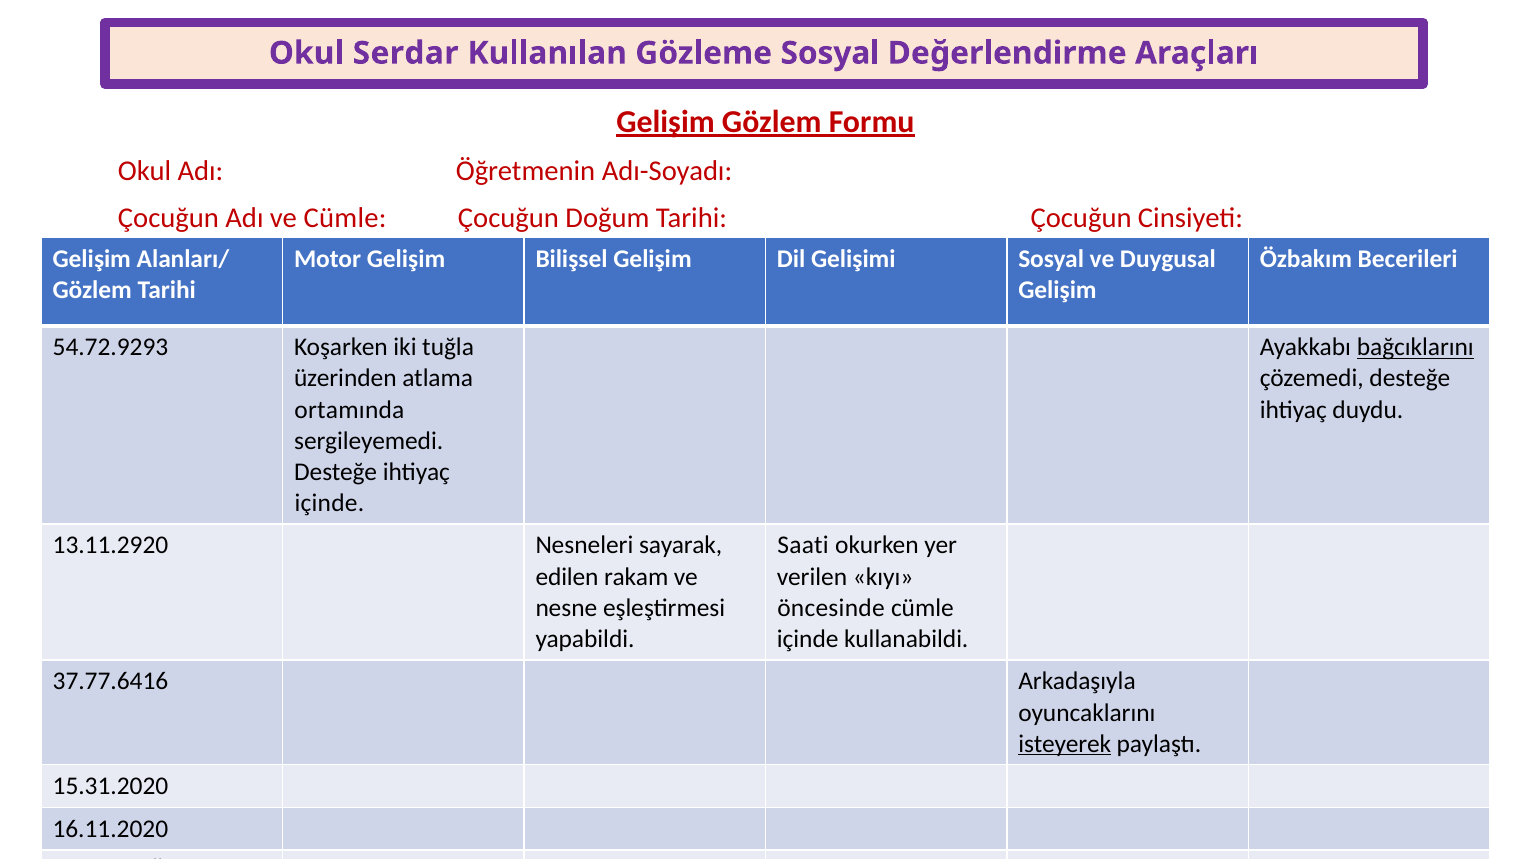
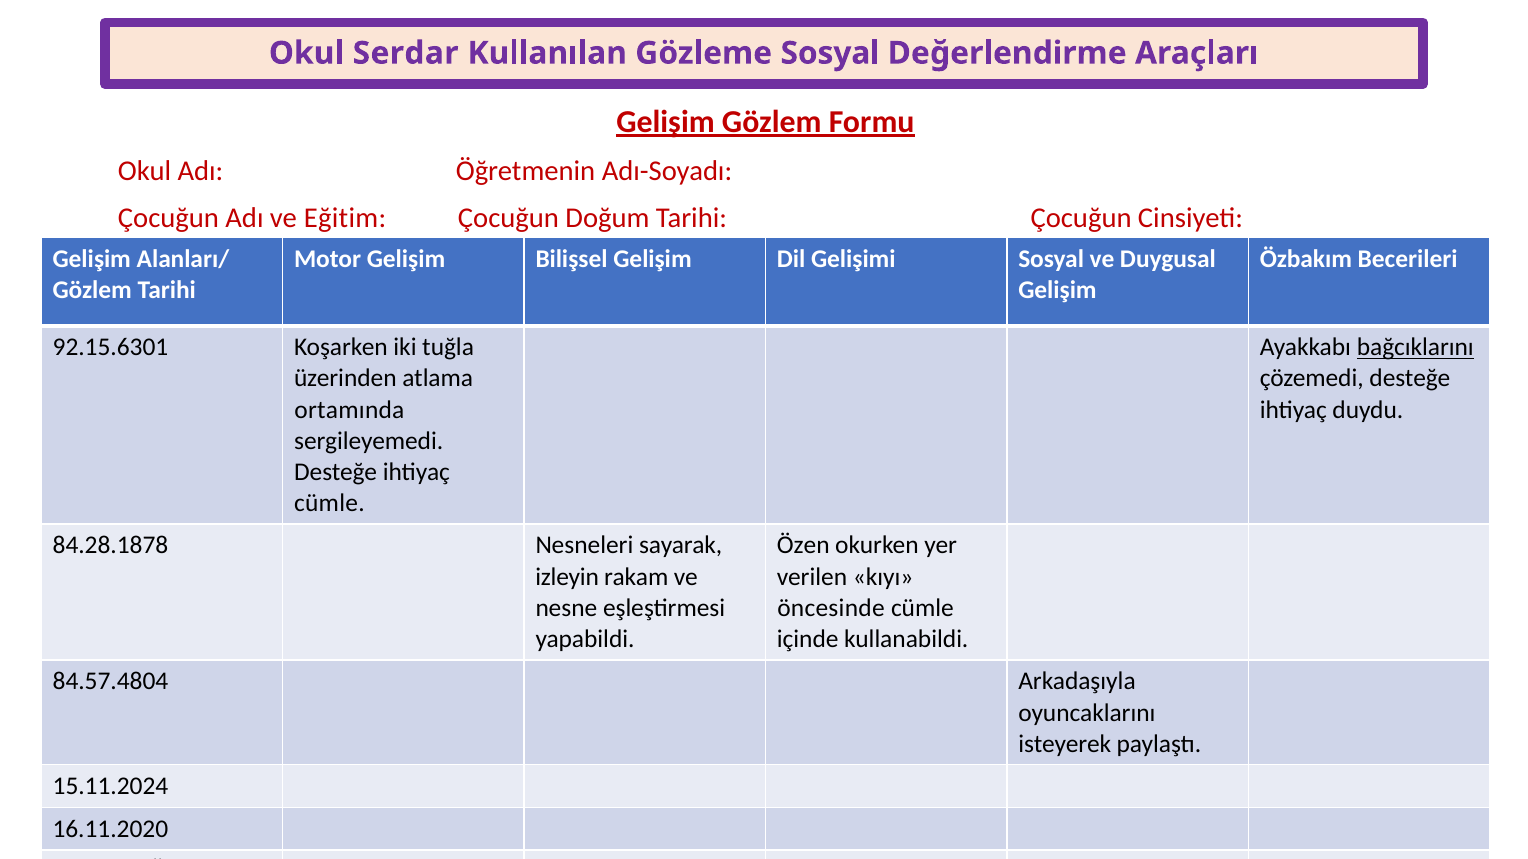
ve Cümle: Cümle -> Eğitim (345, 218)
54.72.9293: 54.72.9293 -> 92.15.6301 (110, 348)
içinde: içinde -> cümle (329, 503)
13.11.2920: 13.11.2920 -> 84.28.1878 (110, 546)
Saati: Saati -> Özen (803, 546)
edilen: edilen -> izleyin (567, 577)
37.77.6416: 37.77.6416 -> 84.57.4804 (110, 682)
isteyerek underline: present -> none (1065, 744)
15.31.2020: 15.31.2020 -> 15.11.2024 (110, 787)
